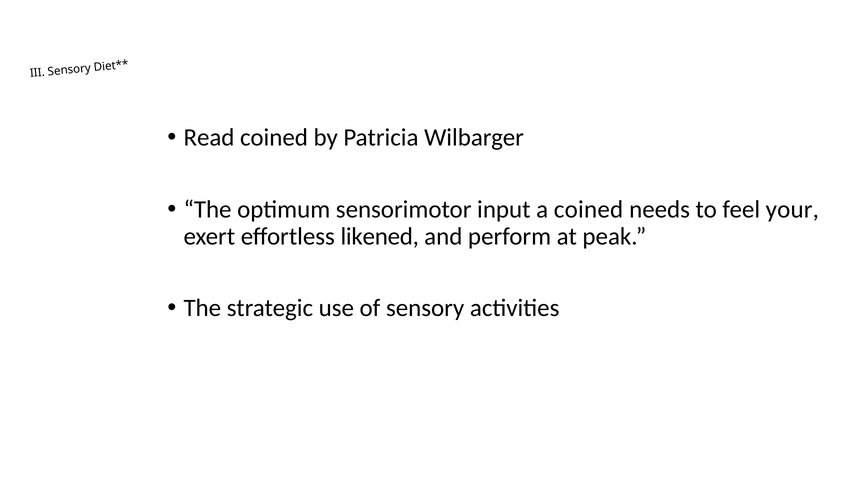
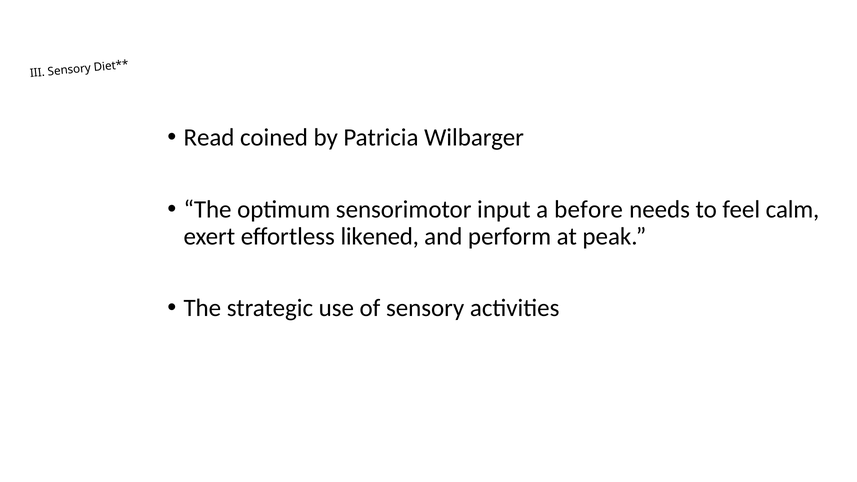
a coined: coined -> before (589, 209)
your: your -> calm (792, 209)
